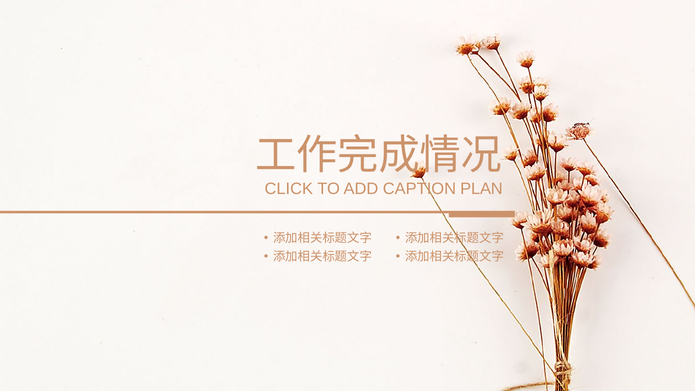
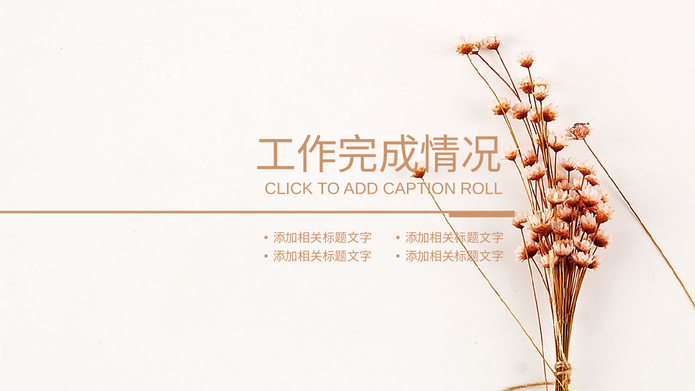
PLAN: PLAN -> ROLL (481, 189)
